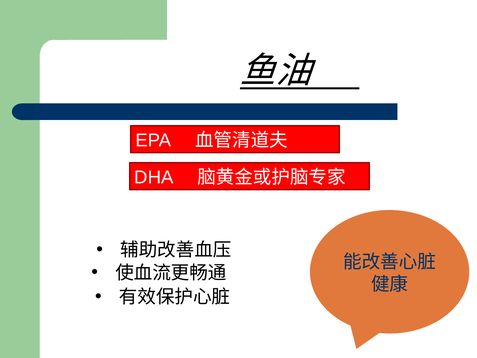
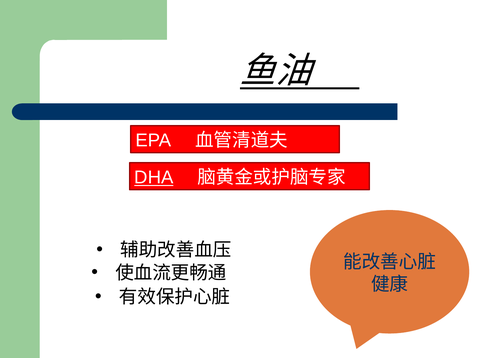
DHA underline: none -> present (154, 177)
